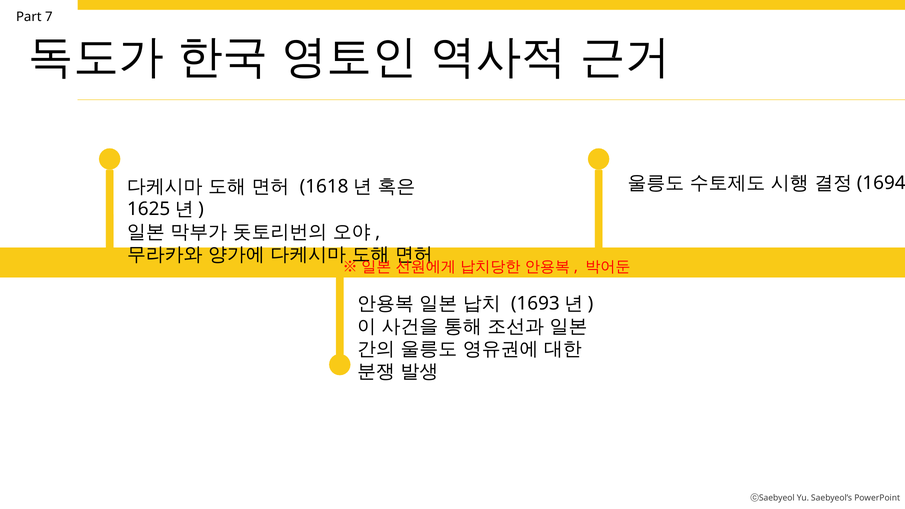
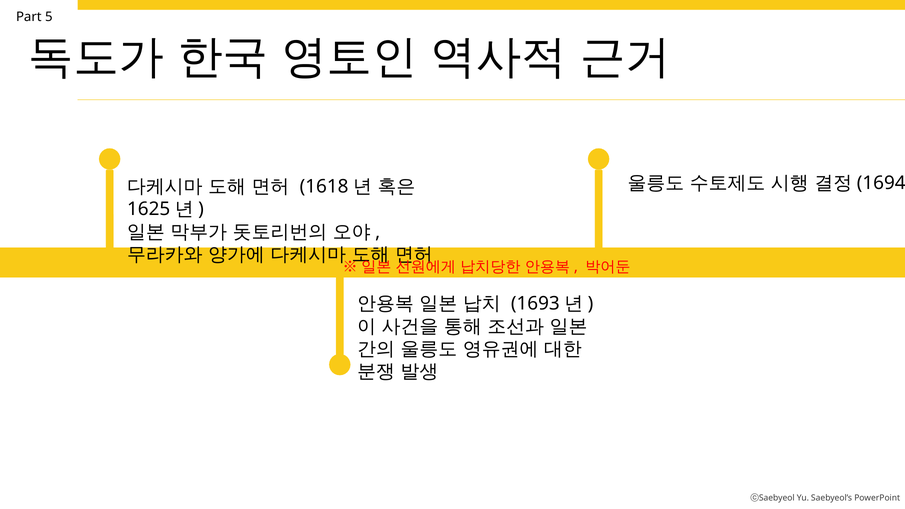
7: 7 -> 5 (49, 17)
